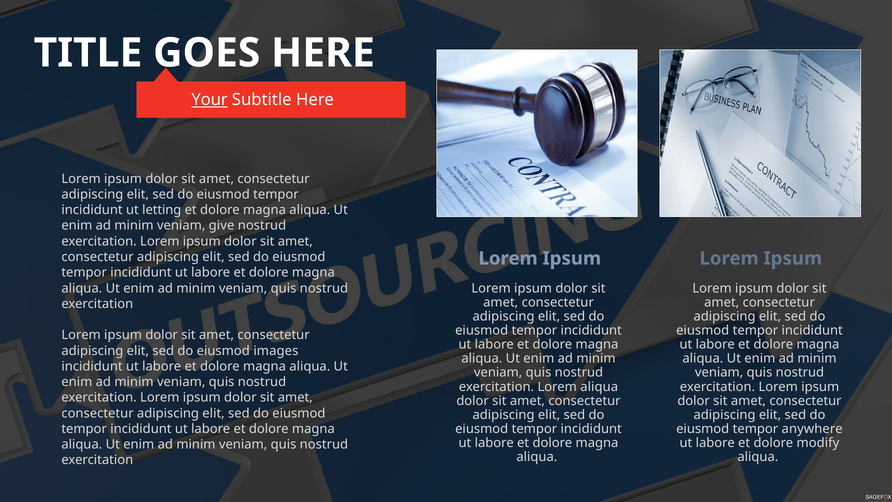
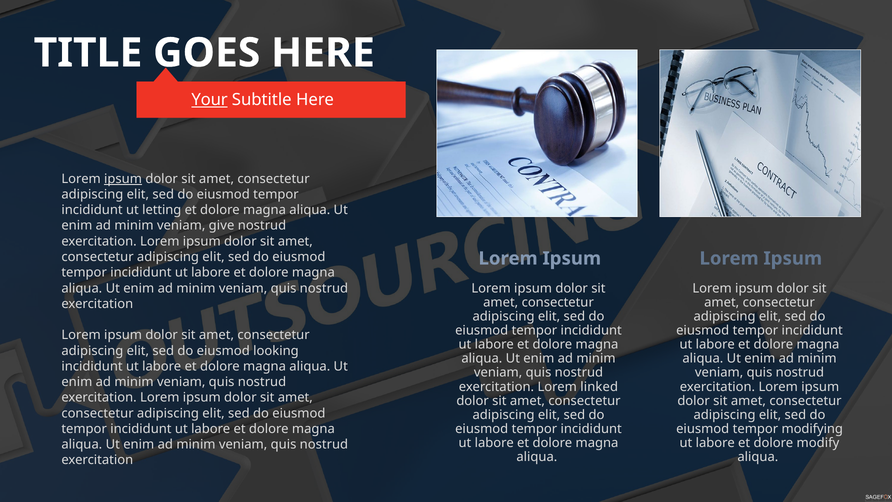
ipsum underline: none -> present (123, 179)
images: images -> looking (276, 351)
Lorem aliqua: aliqua -> linked (599, 387)
anywhere: anywhere -> modifying (812, 429)
